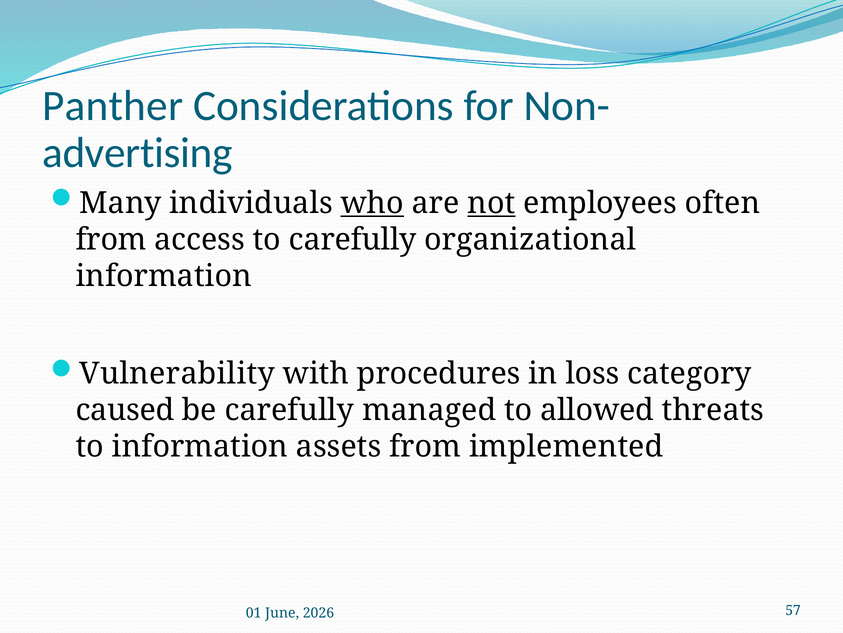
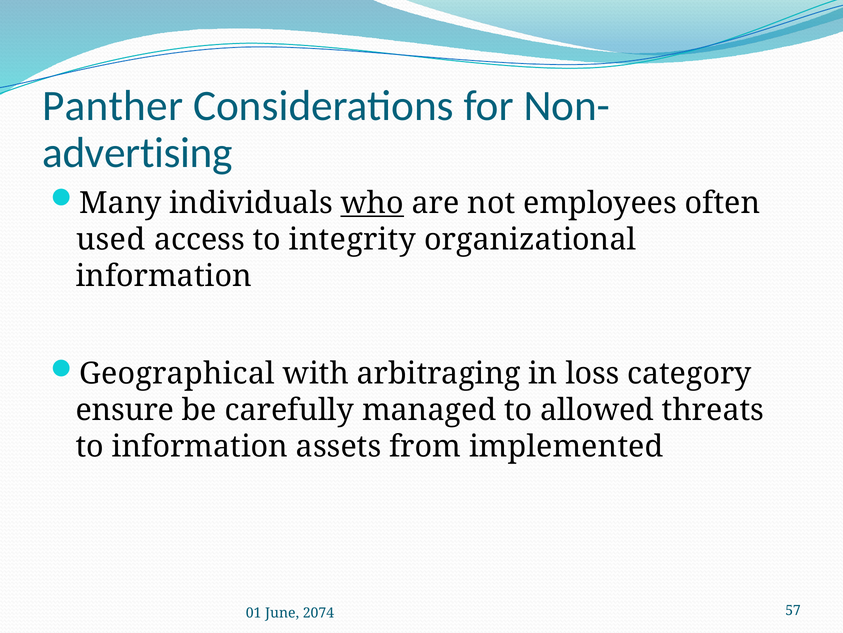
not underline: present -> none (491, 203)
from: from -> used (111, 239)
to carefully: carefully -> integrity (353, 239)
Vulnerability: Vulnerability -> Geographical (177, 373)
procedures: procedures -> arbitraging (439, 373)
caused: caused -> ensure (125, 410)
2026: 2026 -> 2074 (318, 612)
